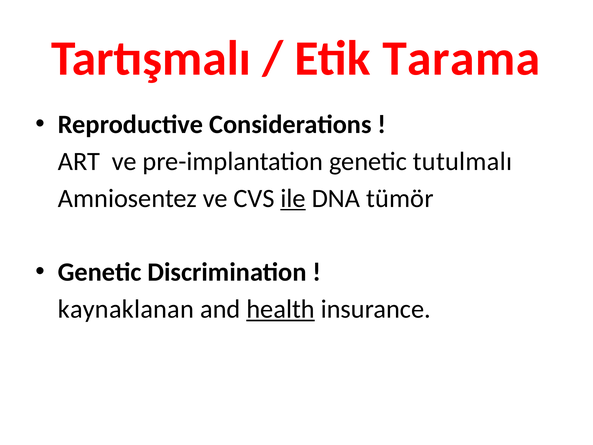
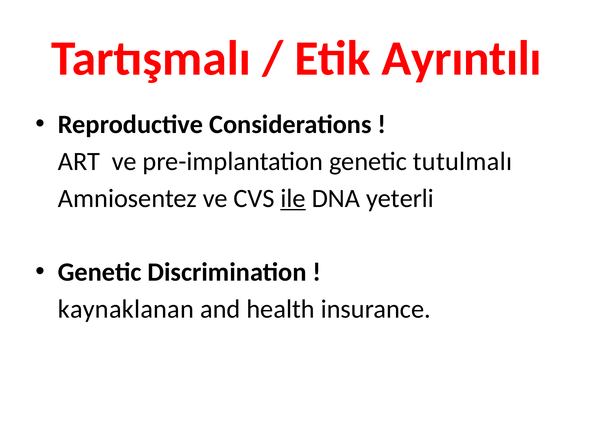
Tarama: Tarama -> Ayrıntılı (462, 58)
tümör: tümör -> yeterli (400, 198)
health underline: present -> none (281, 309)
